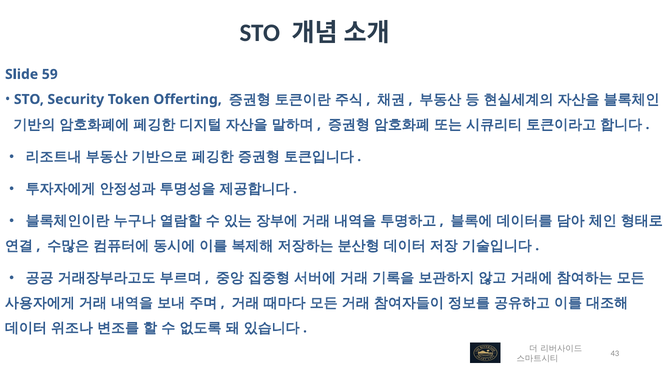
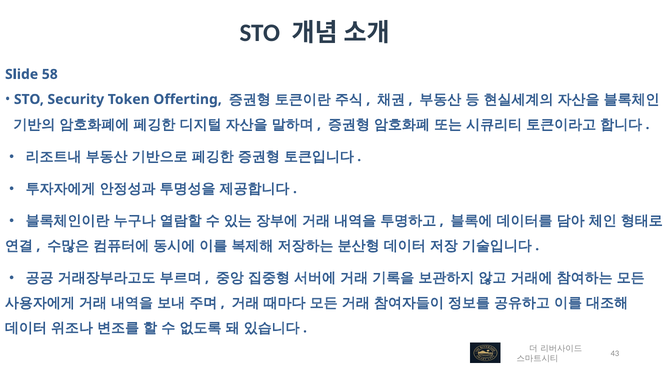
59: 59 -> 58 (50, 74)
